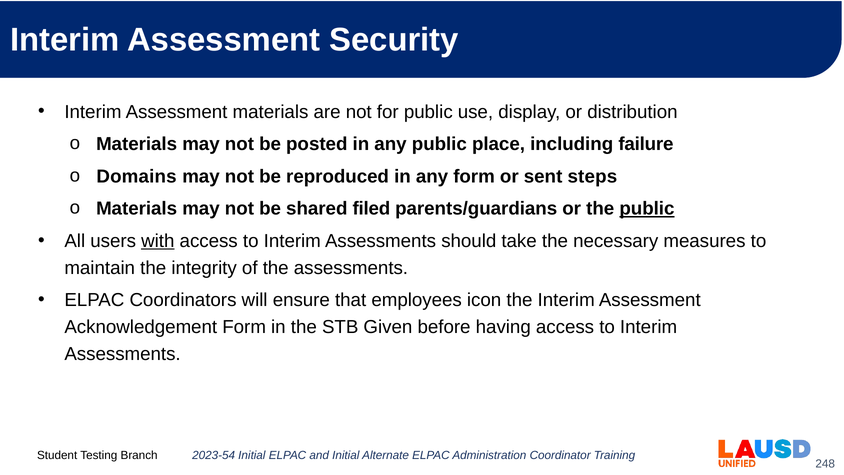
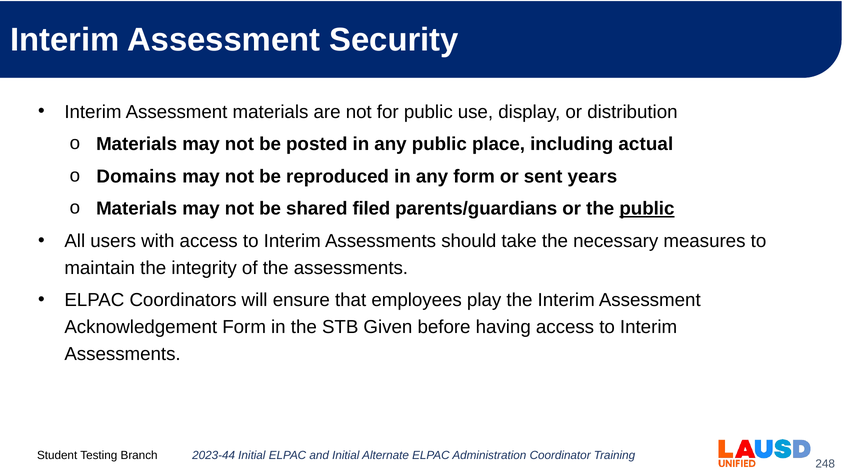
failure: failure -> actual (646, 144)
steps: steps -> years (592, 176)
with underline: present -> none (158, 241)
icon: icon -> play (484, 300)
2023-54: 2023-54 -> 2023-44 (214, 455)
